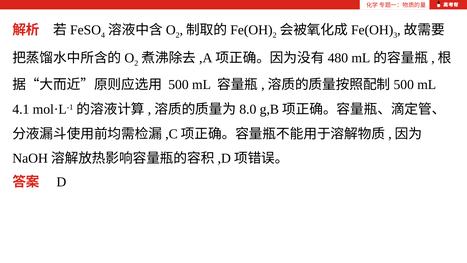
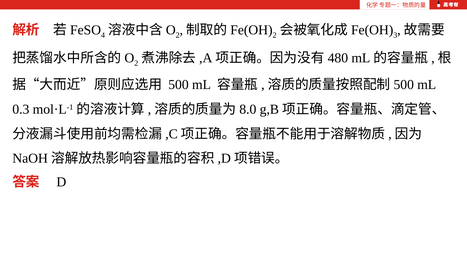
4.1: 4.1 -> 0.3 (21, 109)
